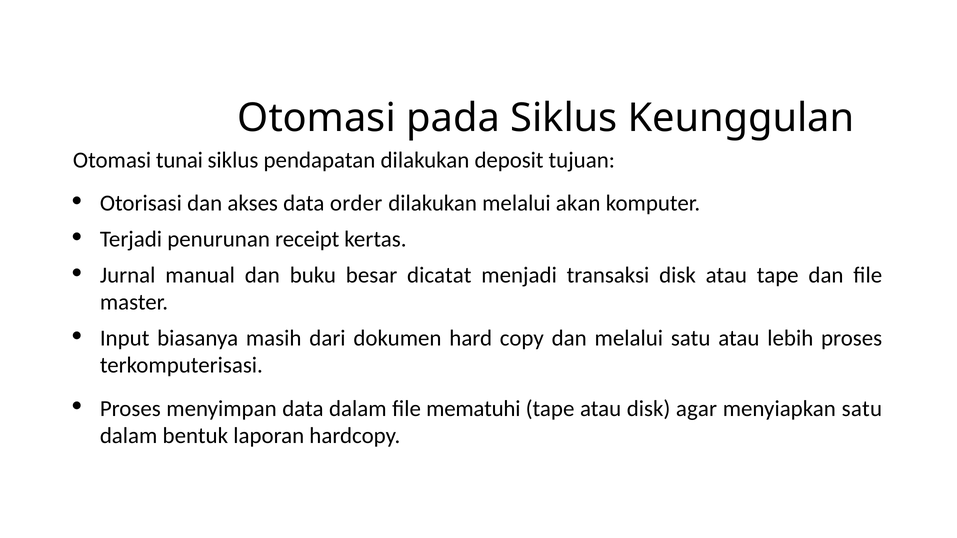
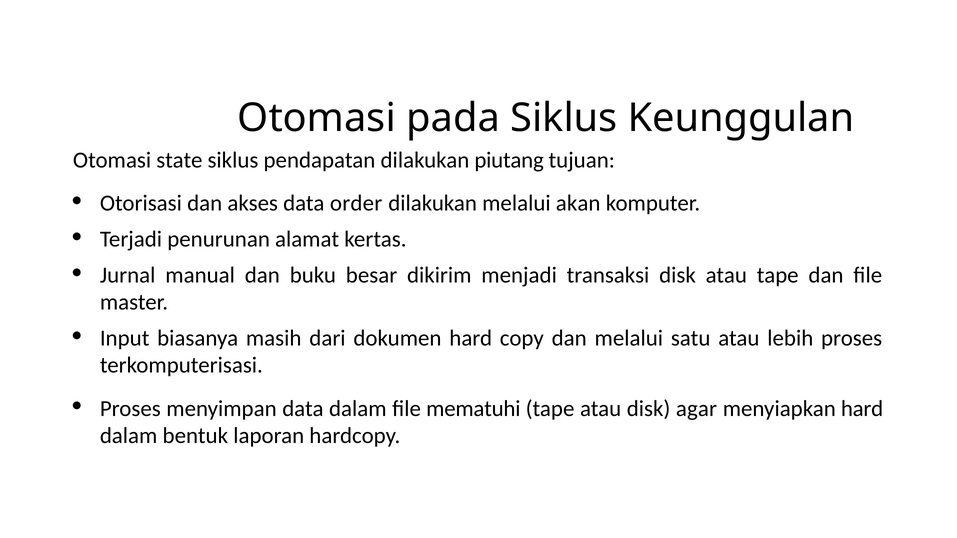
tunai: tunai -> state (179, 160)
deposit: deposit -> piutang (509, 160)
receipt: receipt -> alamat (307, 239)
dicatat: dicatat -> dikirim (439, 275)
menyiapkan satu: satu -> hard (862, 409)
